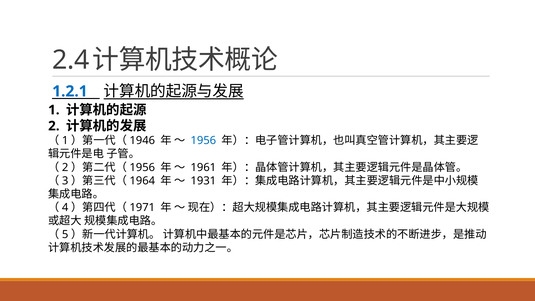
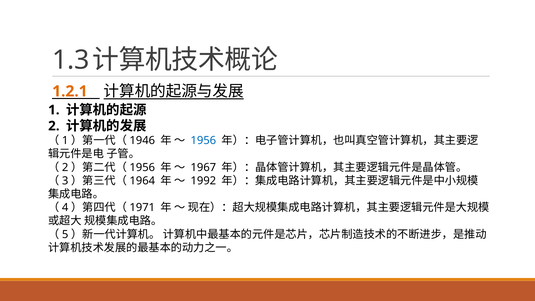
2.4: 2.4 -> 1.3 (71, 60)
1.2.1 colour: blue -> orange (70, 91)
1961: 1961 -> 1967 (203, 167)
1931: 1931 -> 1992 (203, 181)
